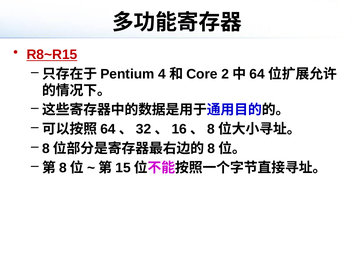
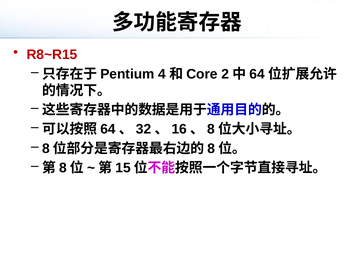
R8~R15 underline: present -> none (52, 55)
